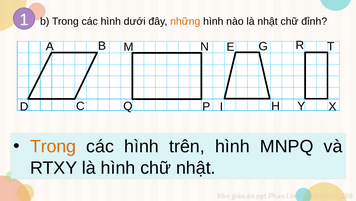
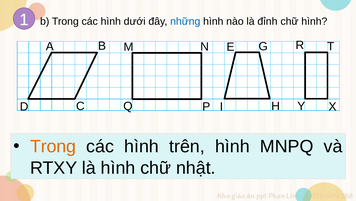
những colour: orange -> blue (185, 21)
là nhật: nhật -> đỉnh (267, 21)
chữ đỉnh: đỉnh -> hình (314, 21)
